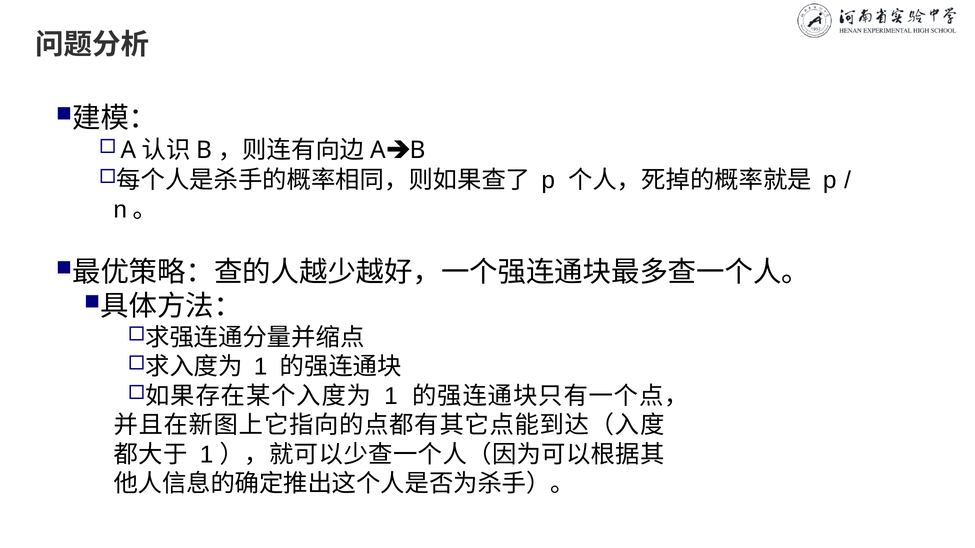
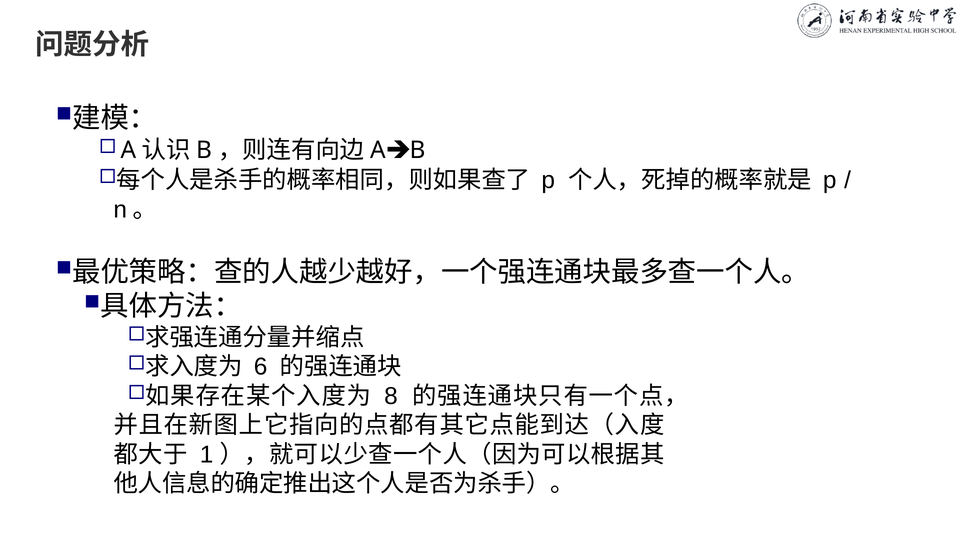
1: 1 -> 6 (261, 367)
1: 1 -> 8 (391, 396)
